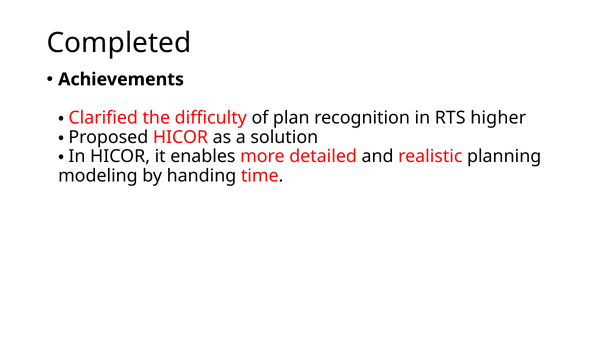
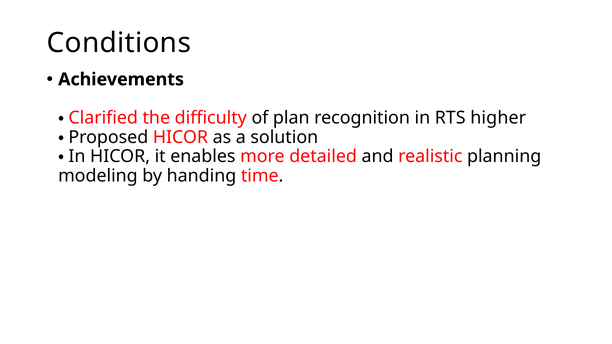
Completed: Completed -> Conditions (119, 43)
